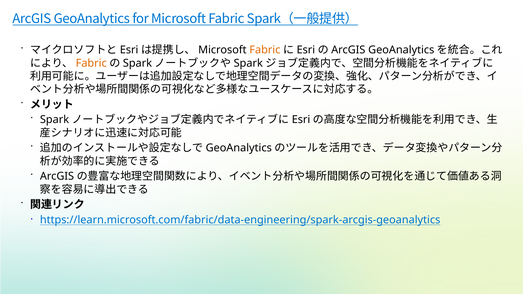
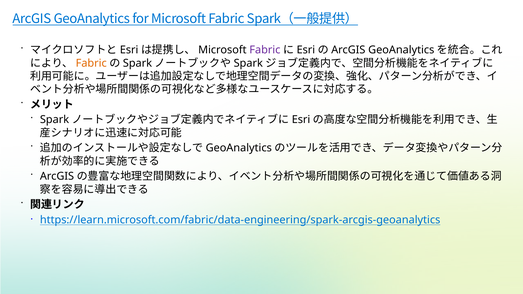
Fabric colour: orange -> purple (265, 50)
